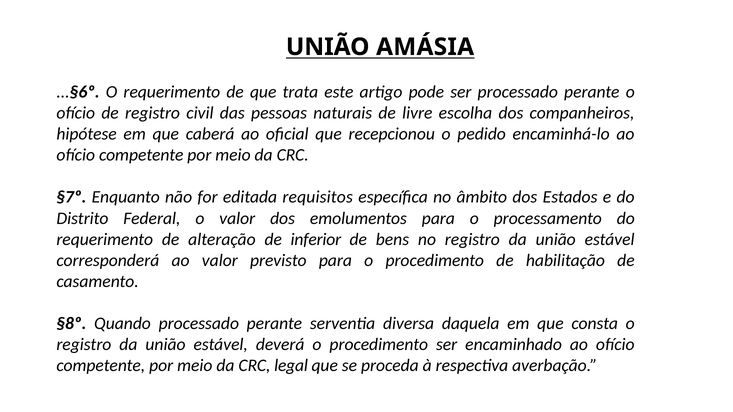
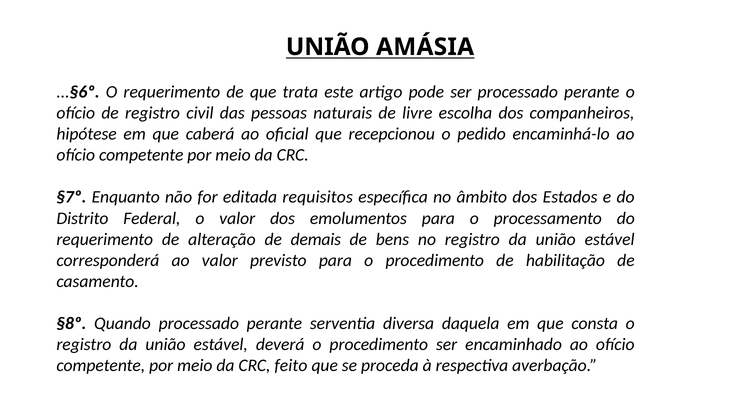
inferior: inferior -> demais (316, 239)
legal: legal -> feito (291, 366)
